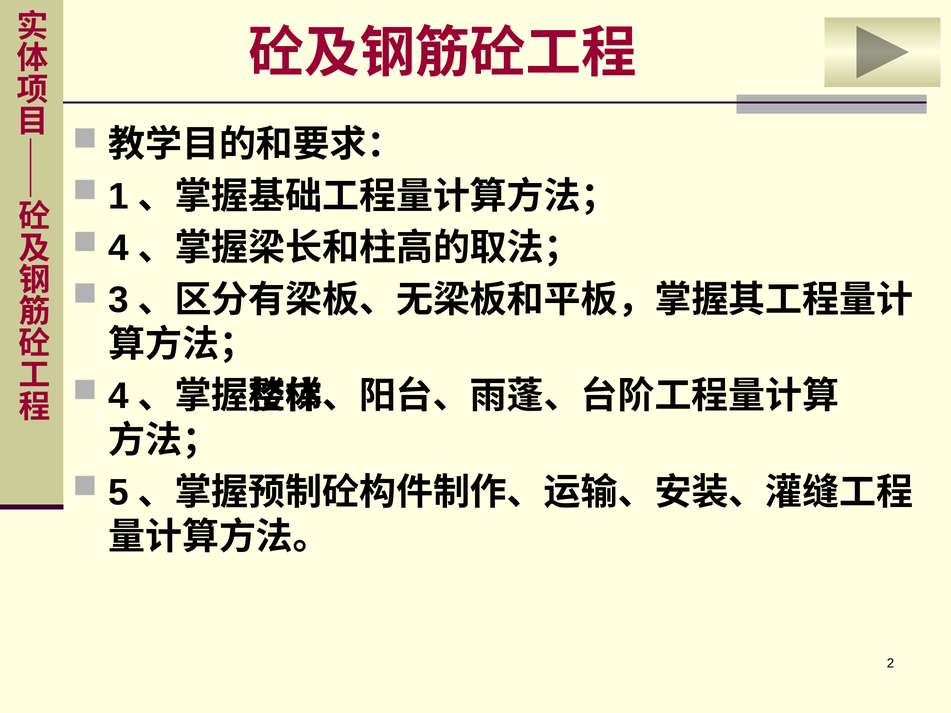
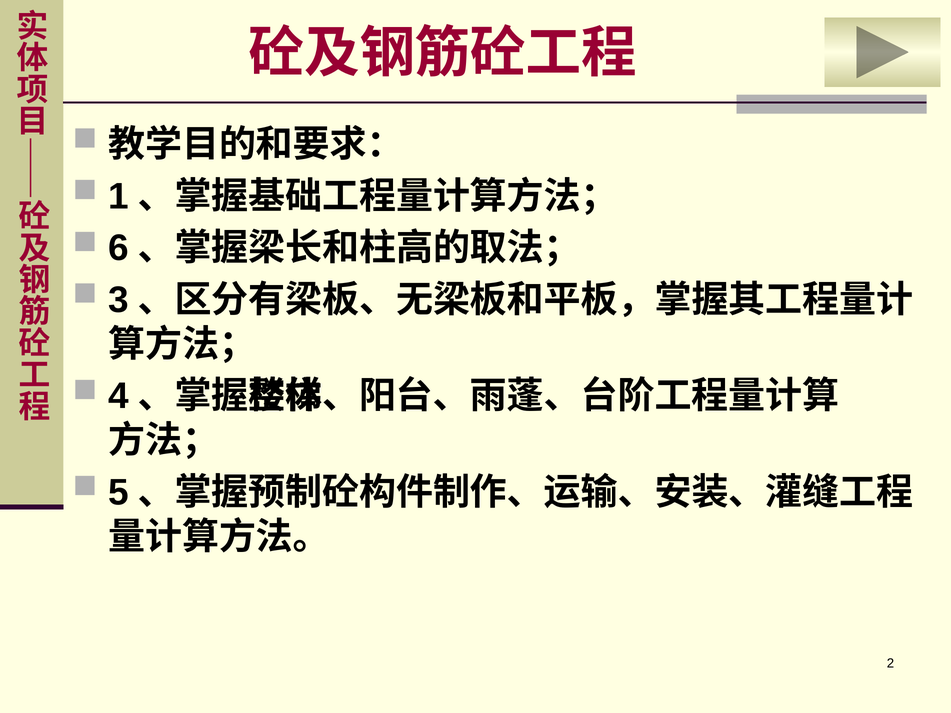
4: 4 -> 6 (119, 248)
